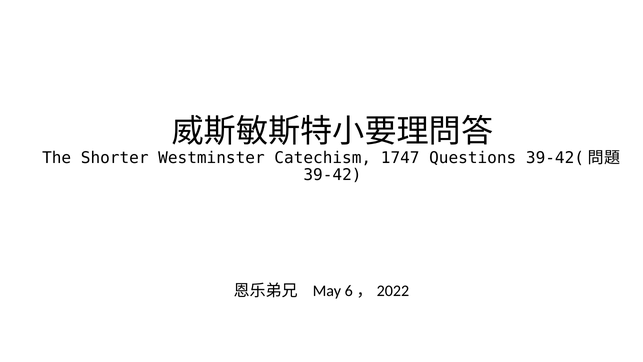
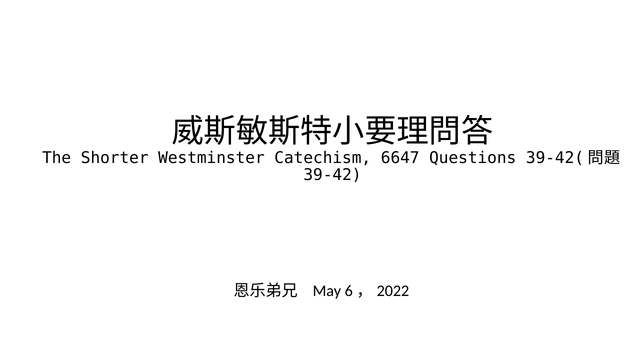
1747: 1747 -> 6647 (400, 158)
